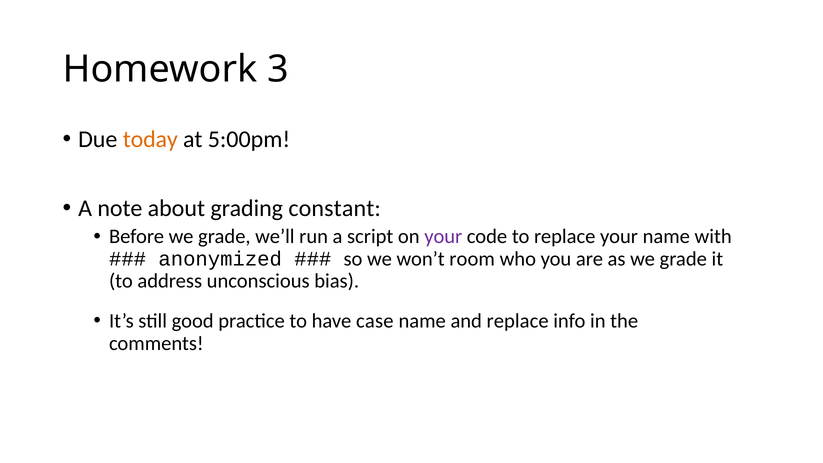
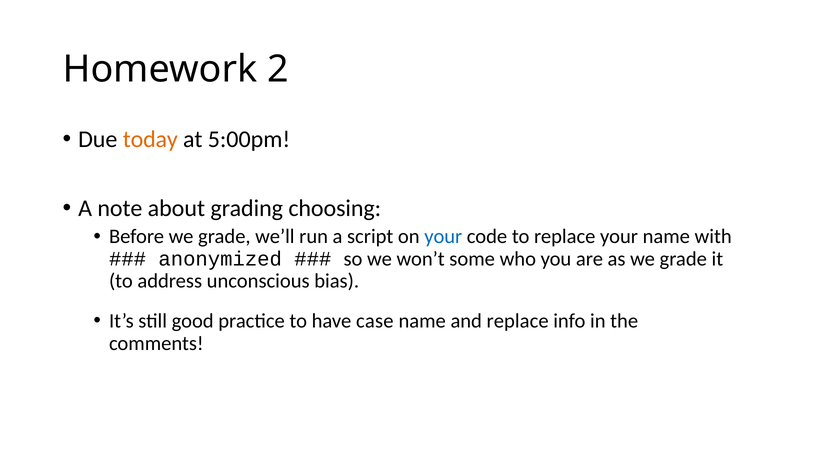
3: 3 -> 2 (278, 69)
constant: constant -> choosing (335, 208)
your colour: purple -> blue (443, 237)
room: room -> some (472, 259)
